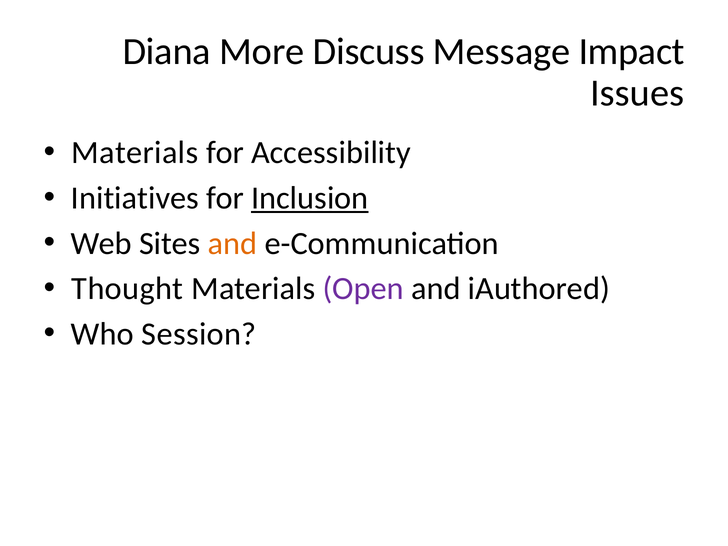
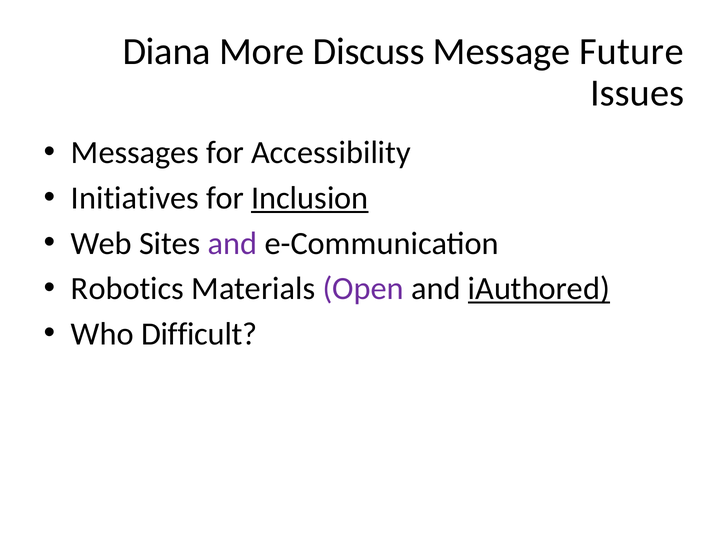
Impact: Impact -> Future (631, 52)
Materials: Materials -> Messages (135, 153)
and colour: orange -> purple (233, 243)
Thought: Thought -> Robotics (128, 289)
iAuthored underline: none -> present (539, 289)
Session: Session -> Difficult (199, 334)
